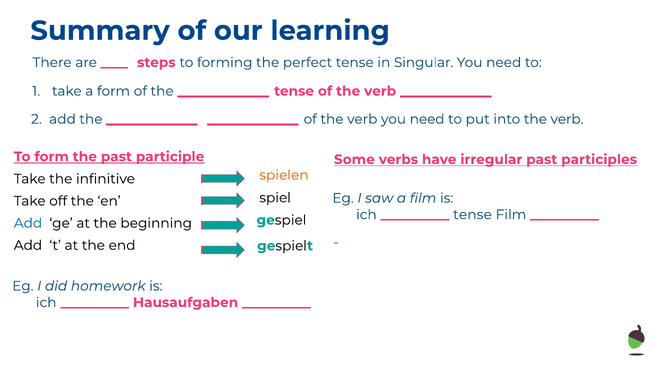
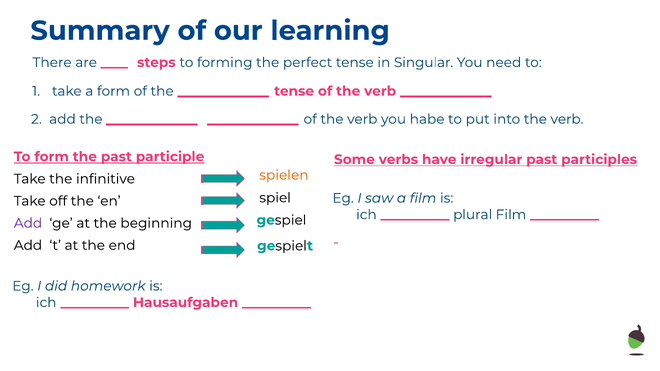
verb you need: need -> habe (427, 119)
tense: tense -> plural (473, 215)
Add colour: blue -> purple (28, 223)
